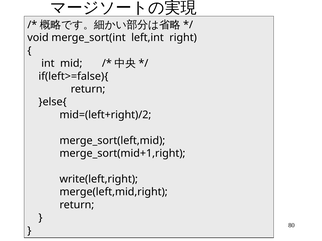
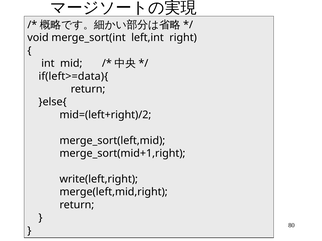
if(left>=false){: if(left>=false){ -> if(left>=data){ (73, 76)
